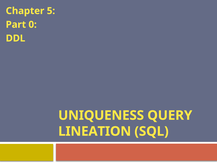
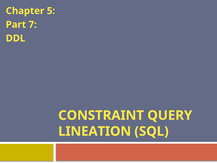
0: 0 -> 7 (33, 25)
UNIQUENESS: UNIQUENESS -> CONSTRAINT (101, 115)
